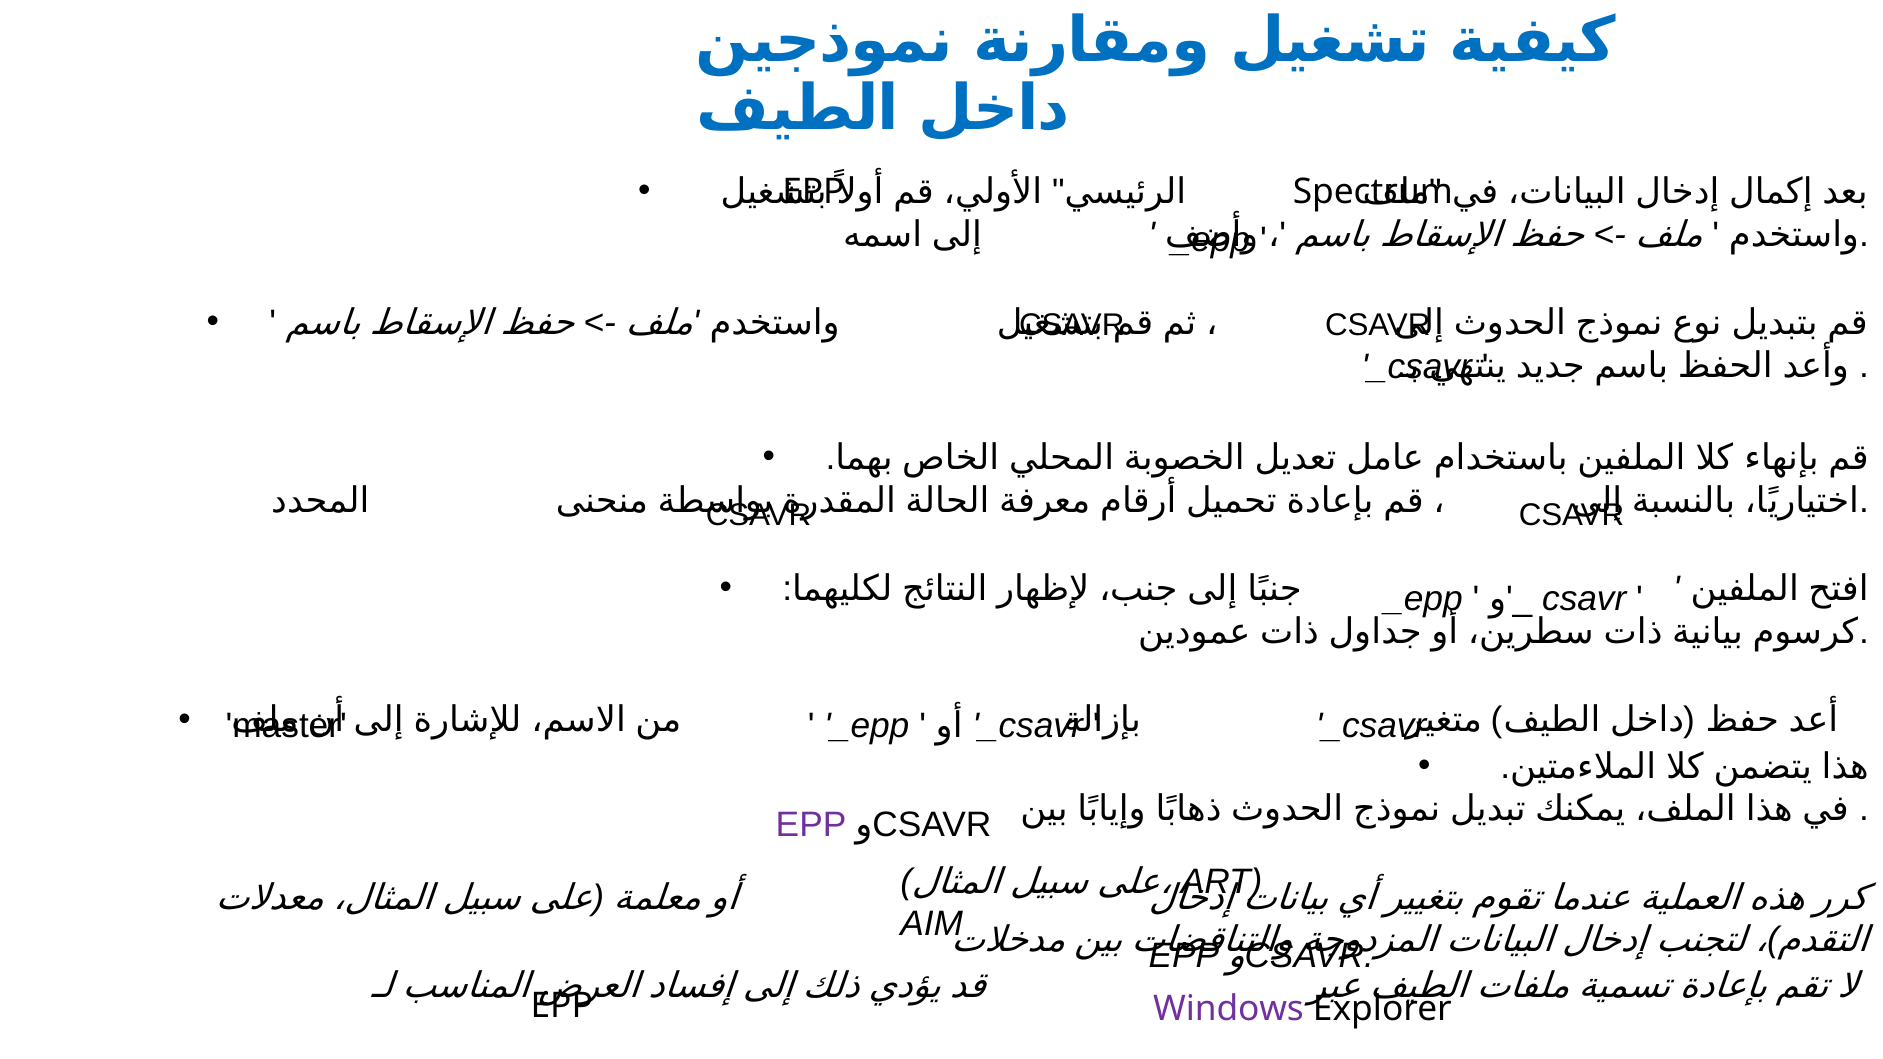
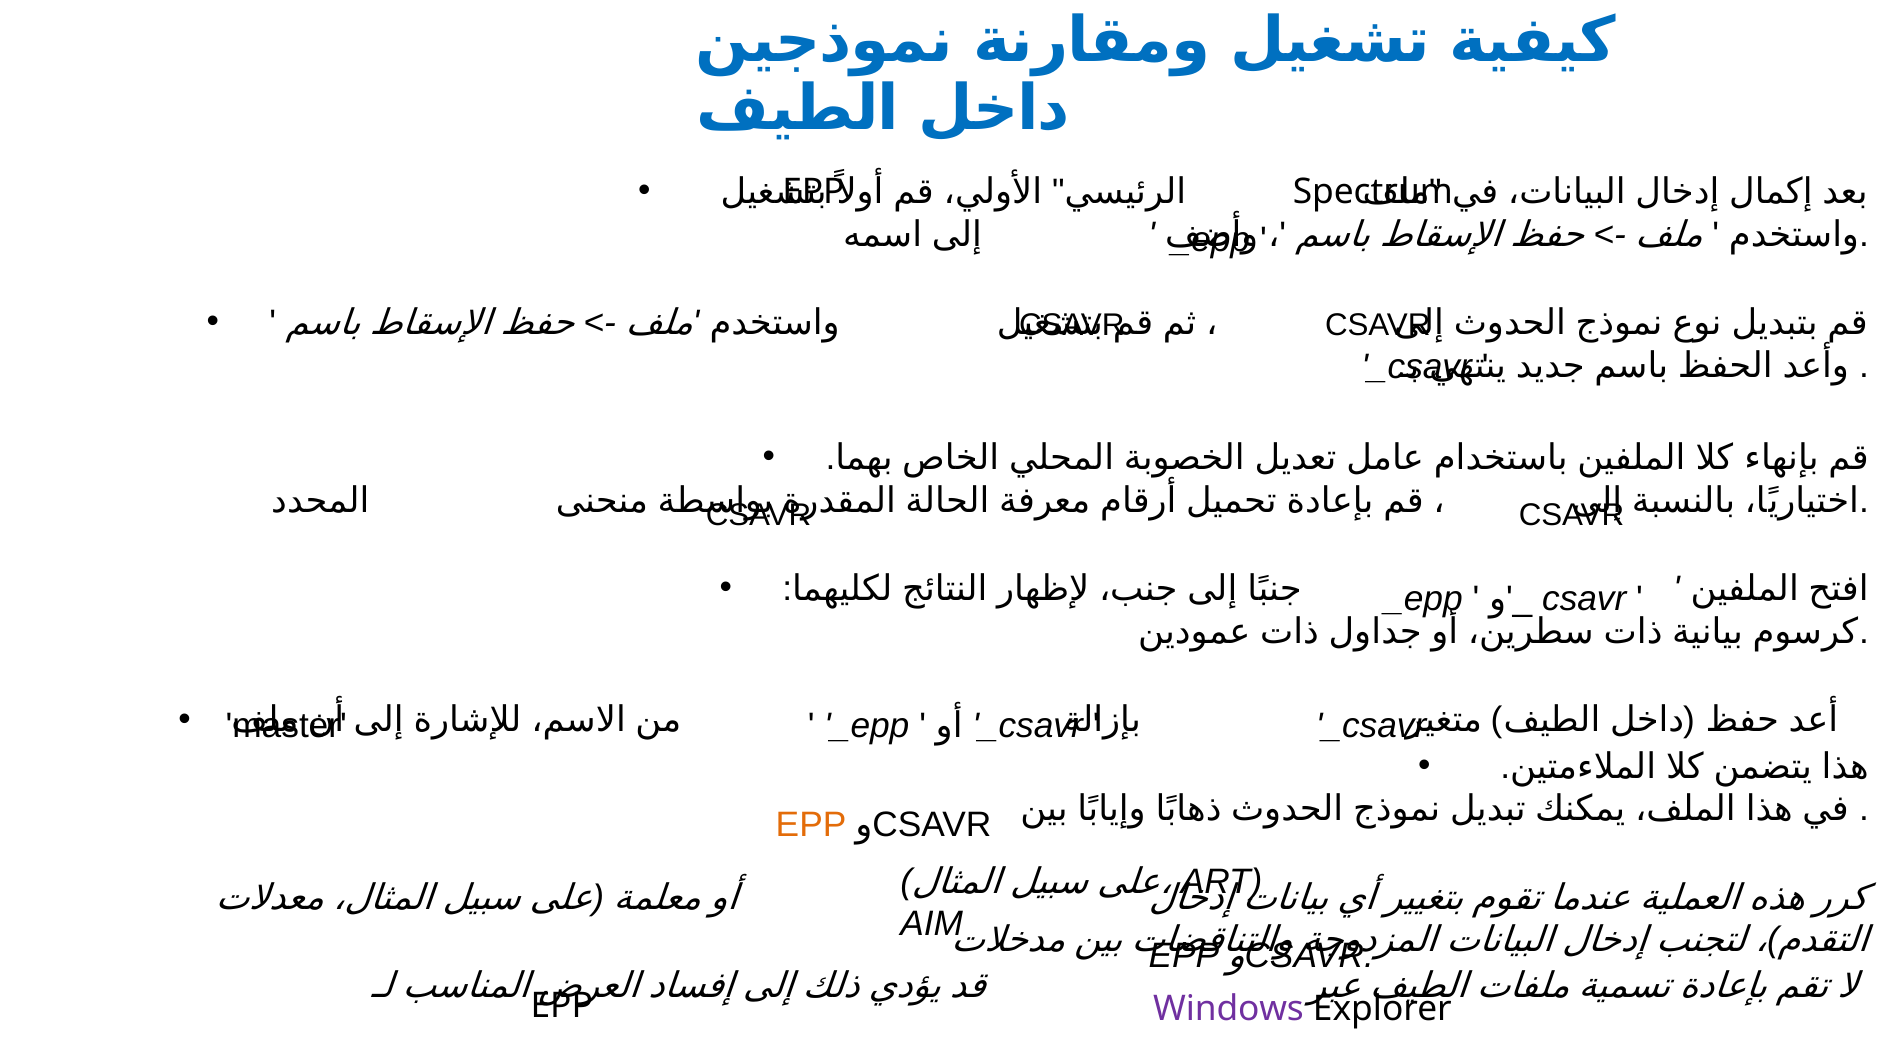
EPP colour: purple -> orange (811, 825)
